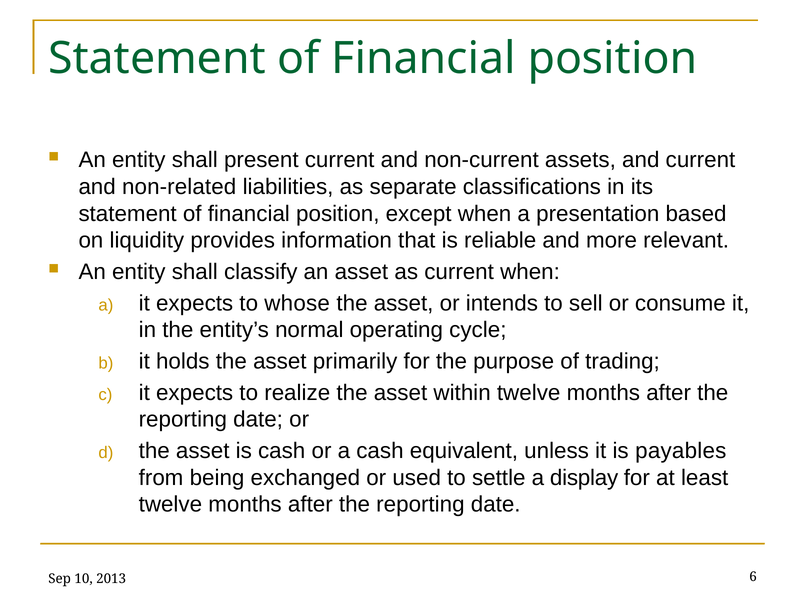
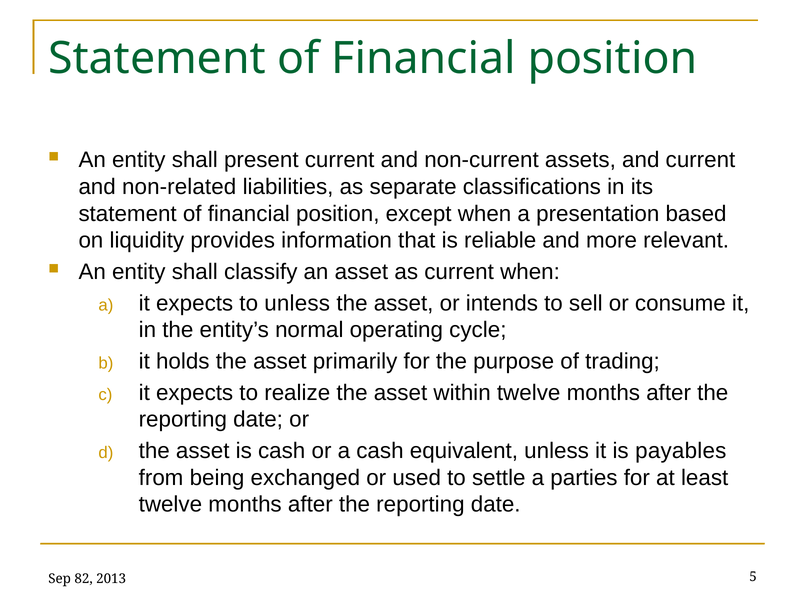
to whose: whose -> unless (297, 303)
display: display -> parties (584, 478)
10: 10 -> 82 (84, 579)
6: 6 -> 5 (753, 577)
